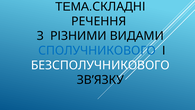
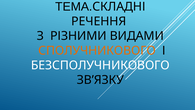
СПОЛУЧНИКОВОГО colour: blue -> orange (97, 50)
